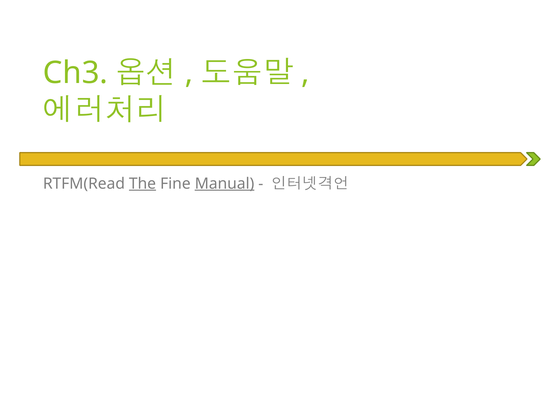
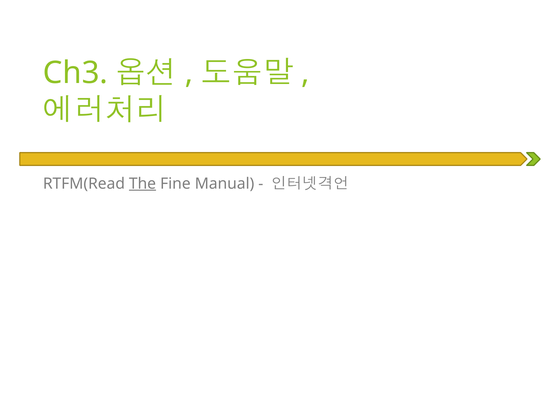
Manual underline: present -> none (225, 184)
